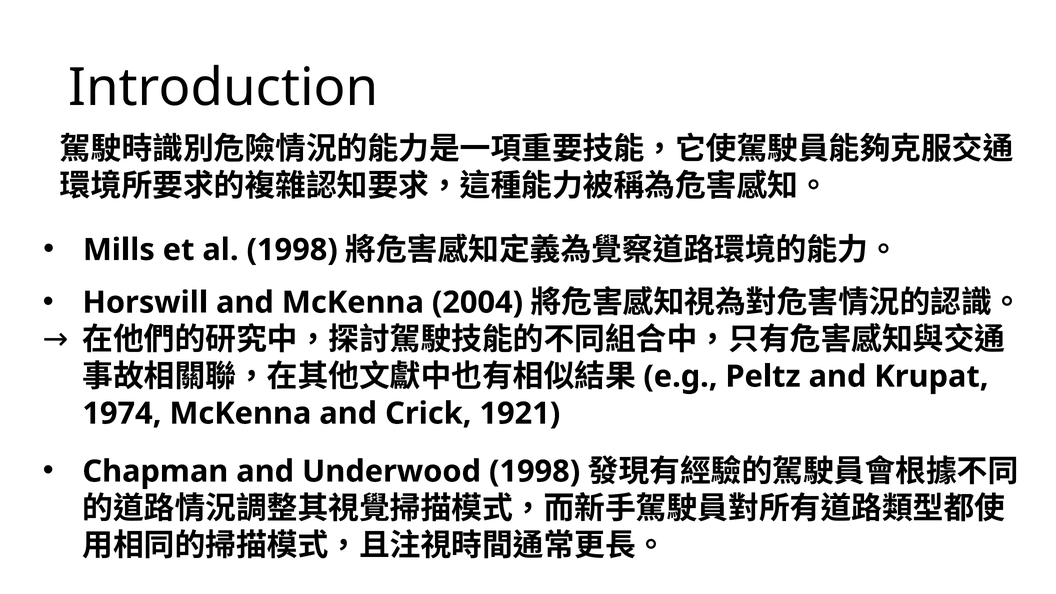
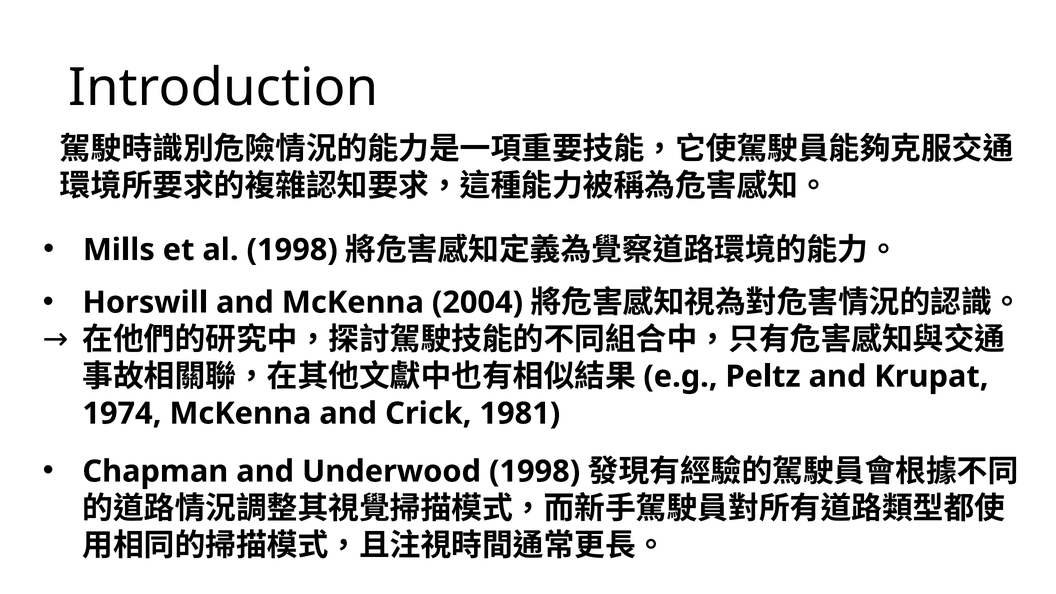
1921: 1921 -> 1981 (520, 413)
